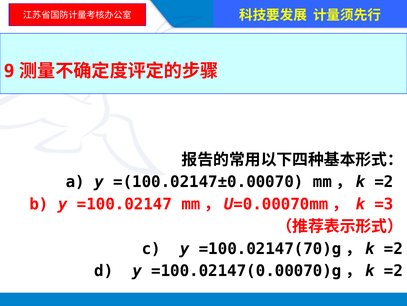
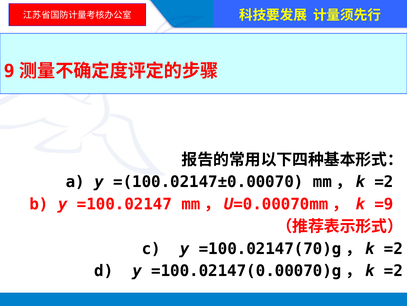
=3: =3 -> =9 (384, 204)
